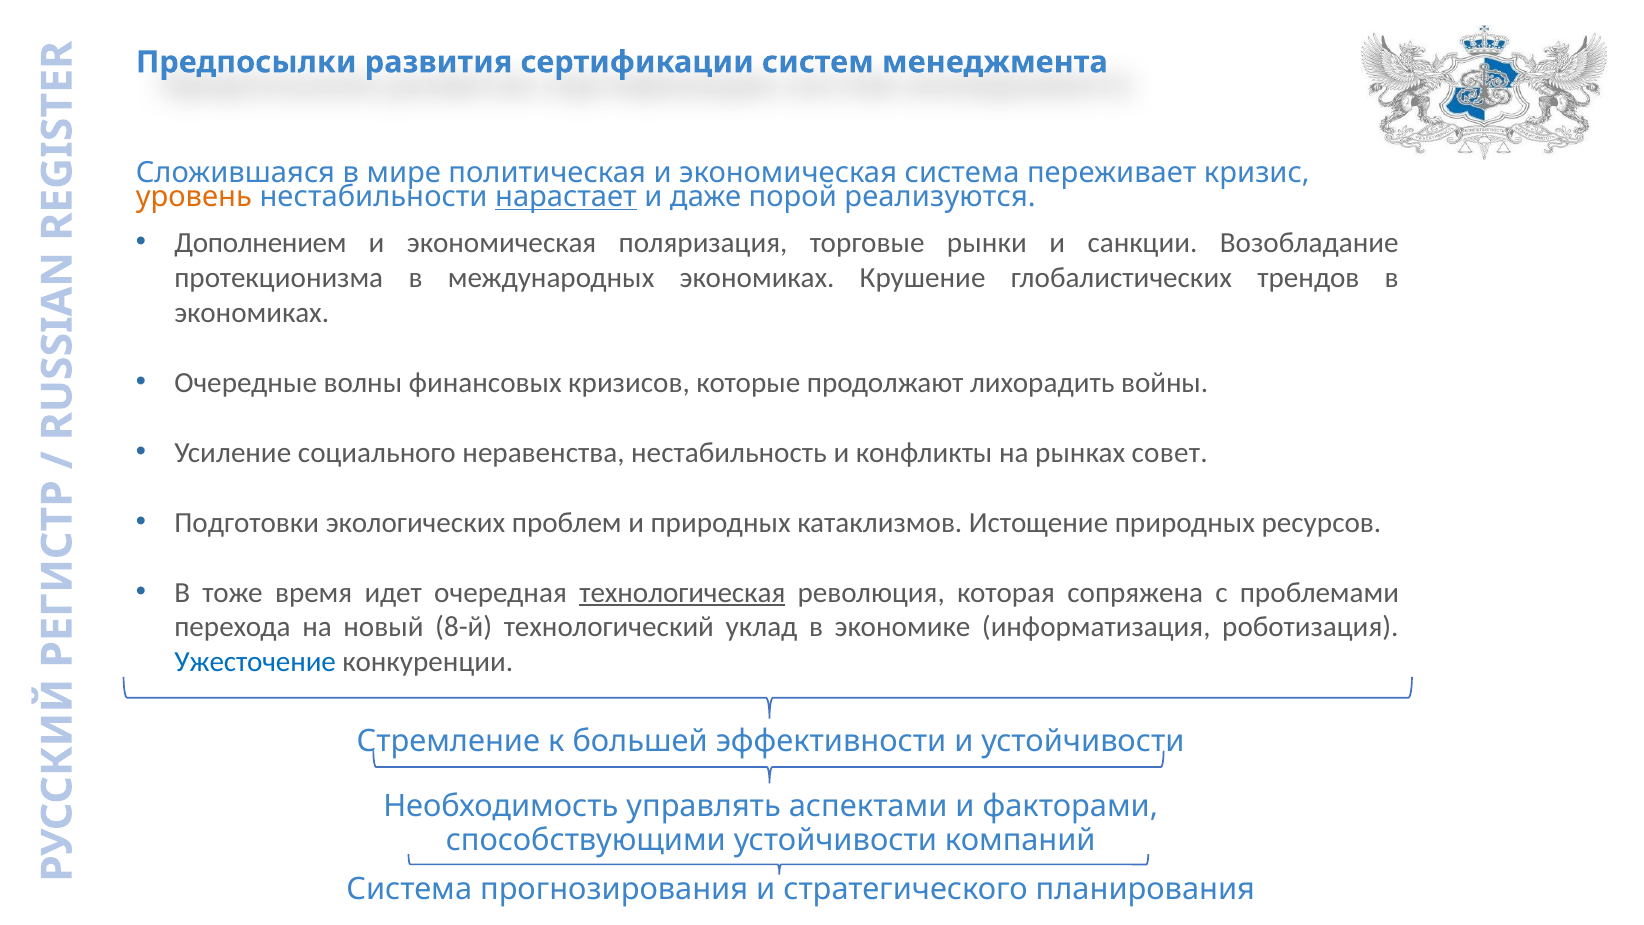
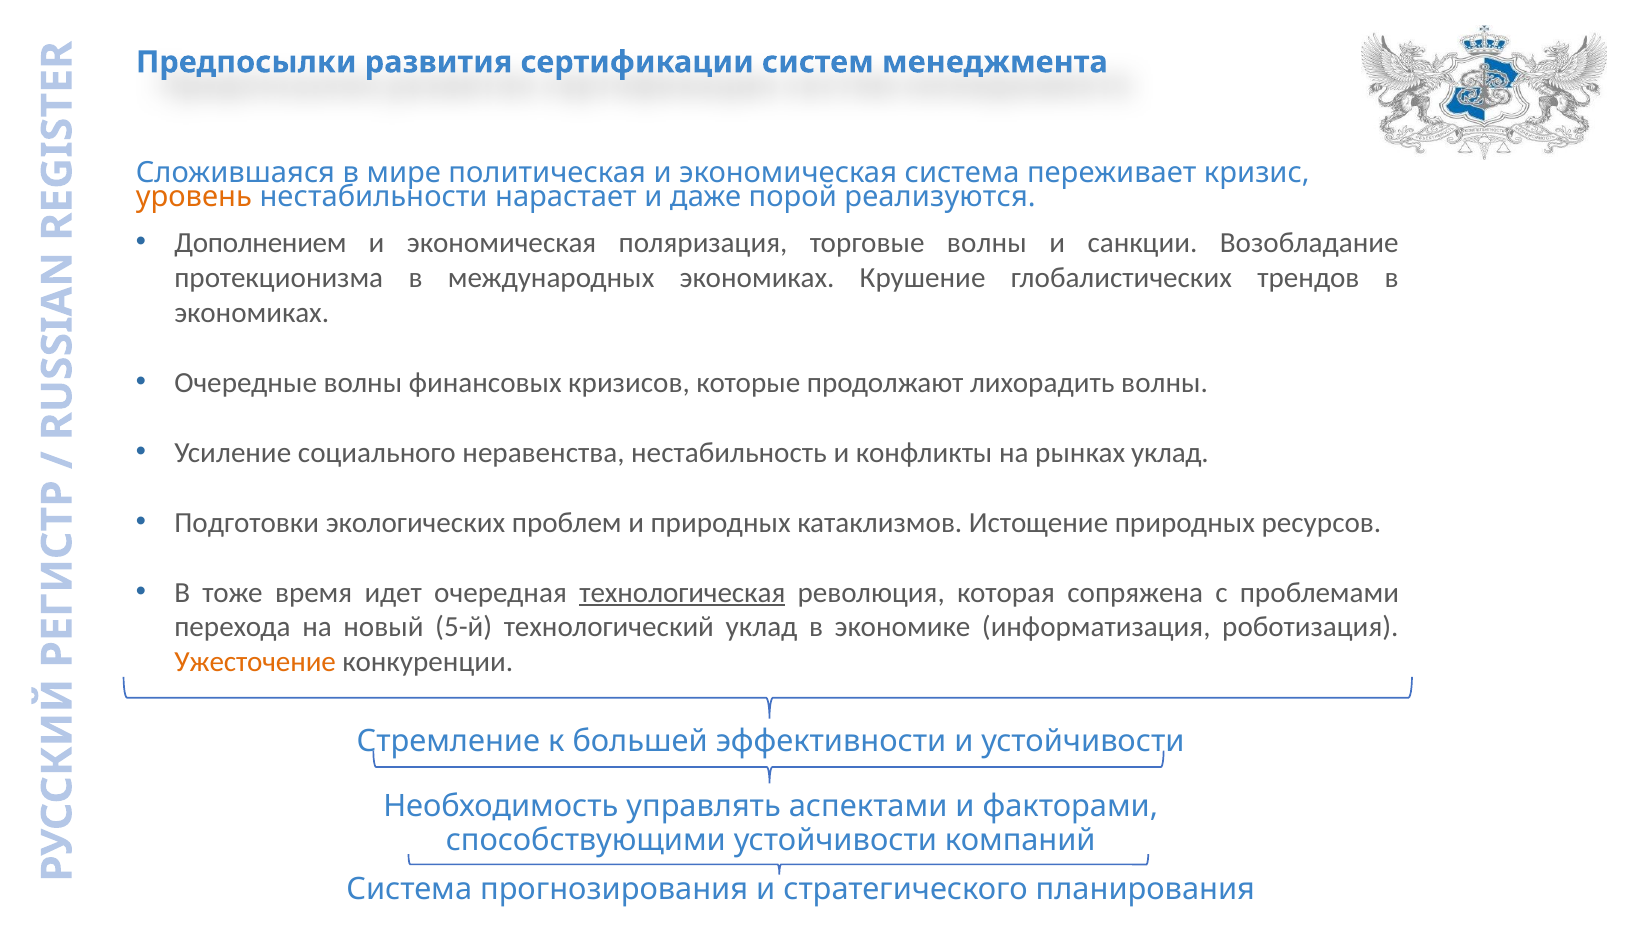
нарастает underline: present -> none (566, 197)
торговые рынки: рынки -> волны (987, 243)
лихорадить войны: войны -> волны (1165, 383)
рынках совет: совет -> уклад (1170, 452)
8-й: 8-й -> 5-й (464, 627)
Ужесточение colour: blue -> orange (255, 662)
